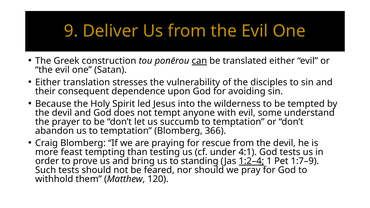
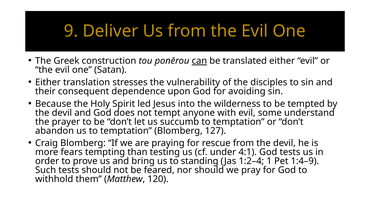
366: 366 -> 127 (215, 131)
feast: feast -> fears (72, 152)
1:2–4 underline: present -> none (251, 161)
1:7–9: 1:7–9 -> 1:4–9 (305, 161)
